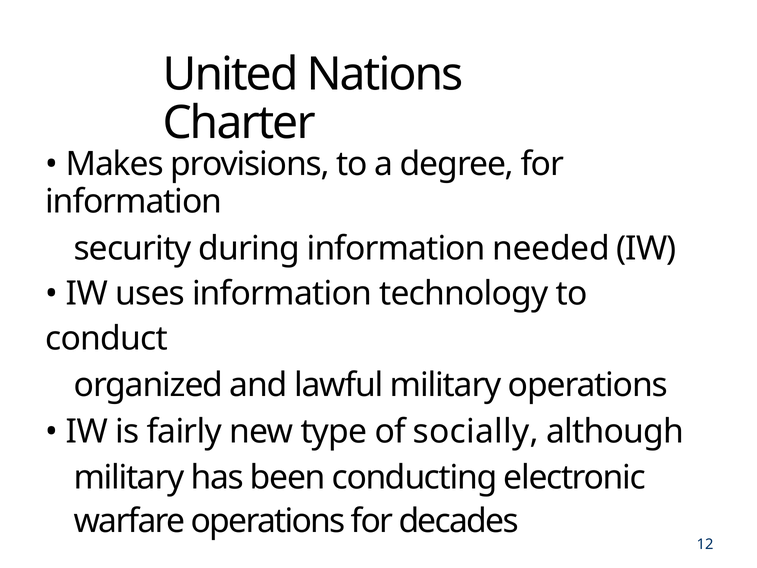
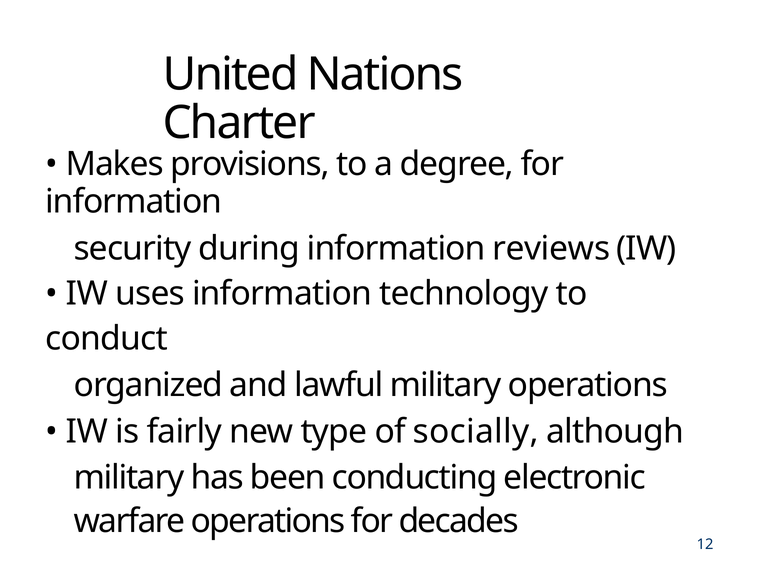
needed: needed -> reviews (551, 248)
